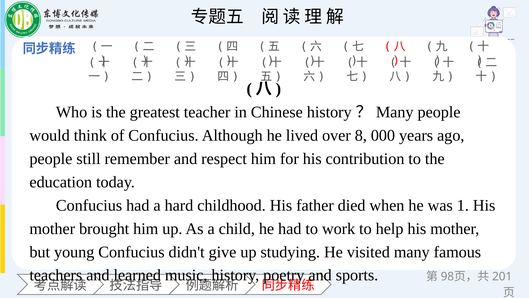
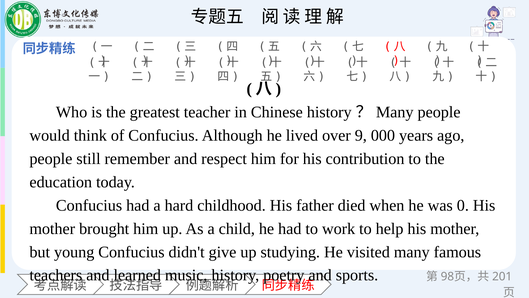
8: 8 -> 9 (361, 135)
1: 1 -> 0 (463, 205)
